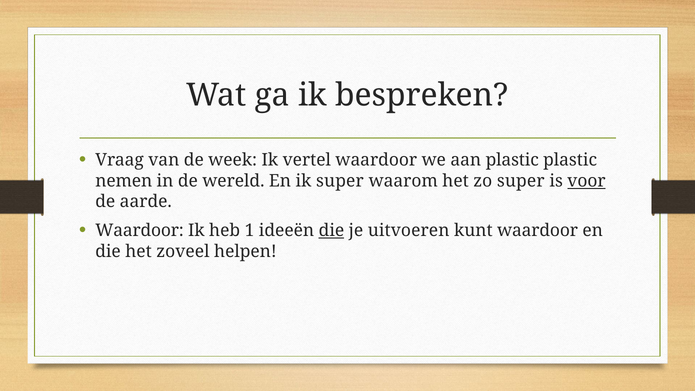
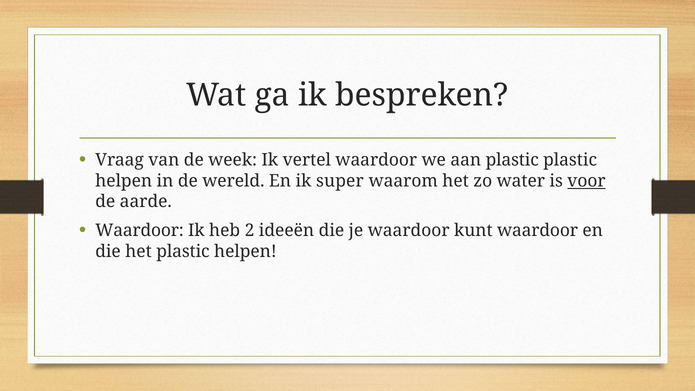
nemen: nemen -> helpen (124, 181)
zo super: super -> water (521, 181)
1: 1 -> 2 (249, 230)
die underline: present -> none (331, 230)
je uitvoeren: uitvoeren -> waardoor (409, 230)
het zoveel: zoveel -> plastic (183, 251)
